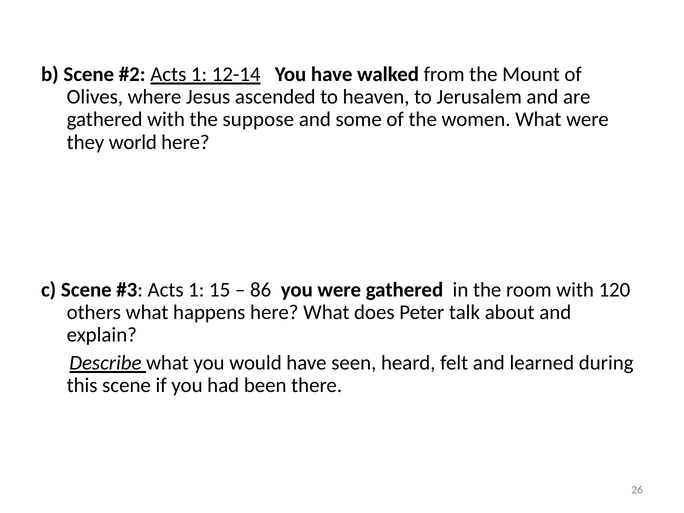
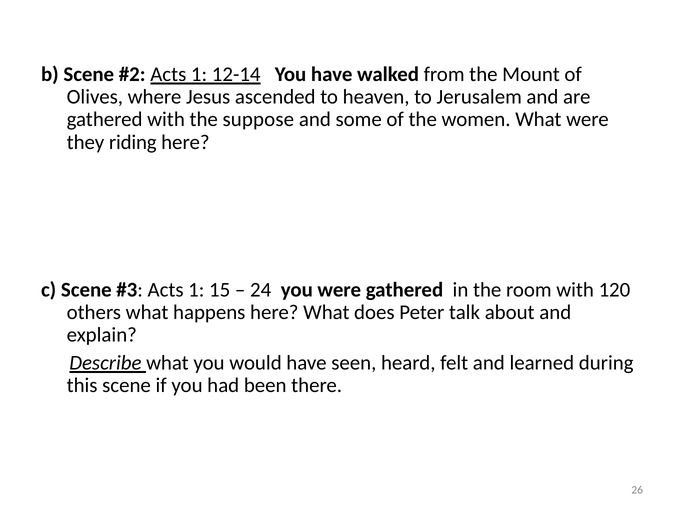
world: world -> riding (133, 142)
86: 86 -> 24 (261, 290)
